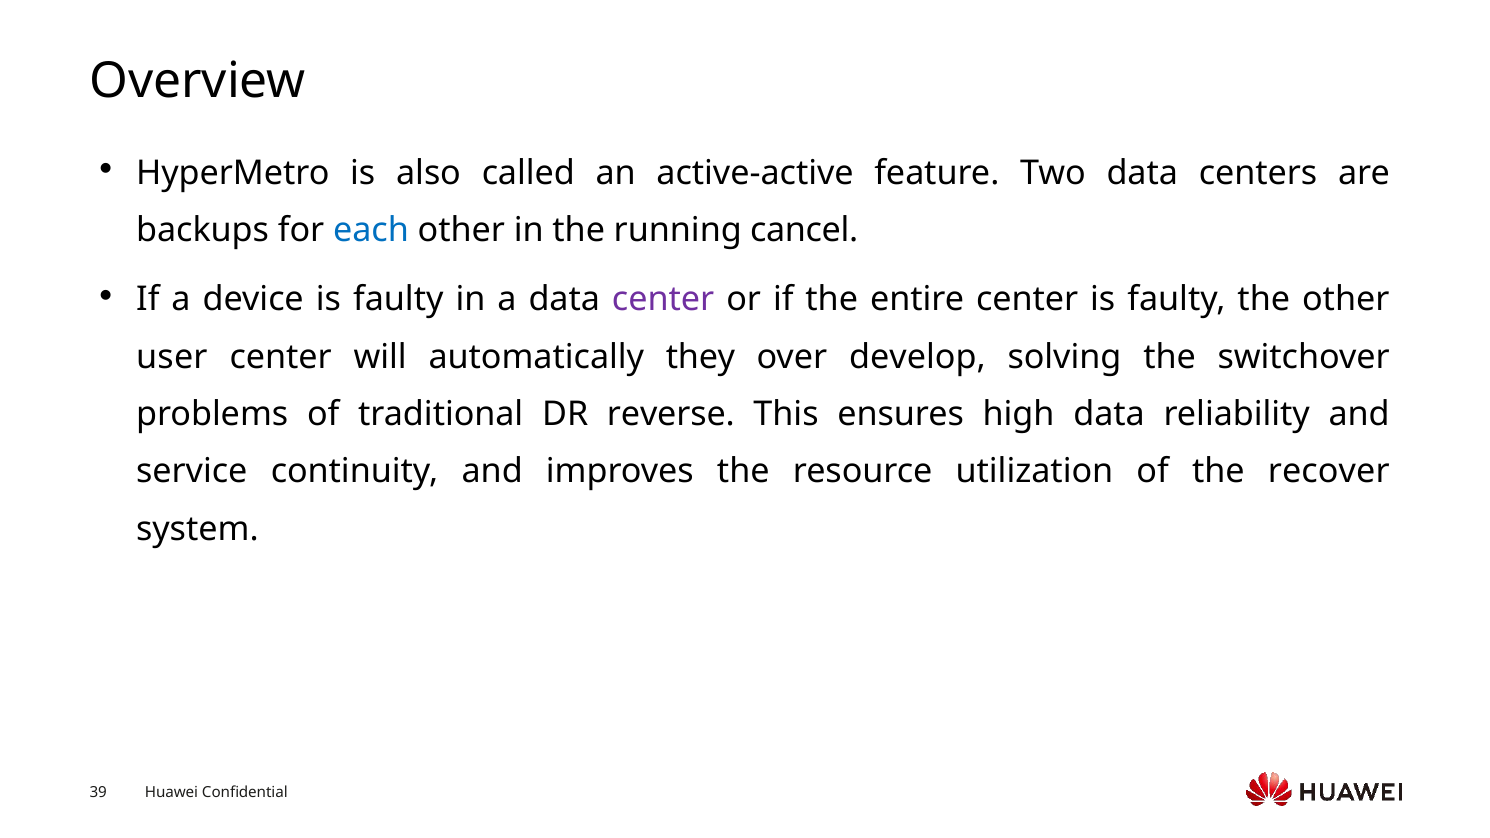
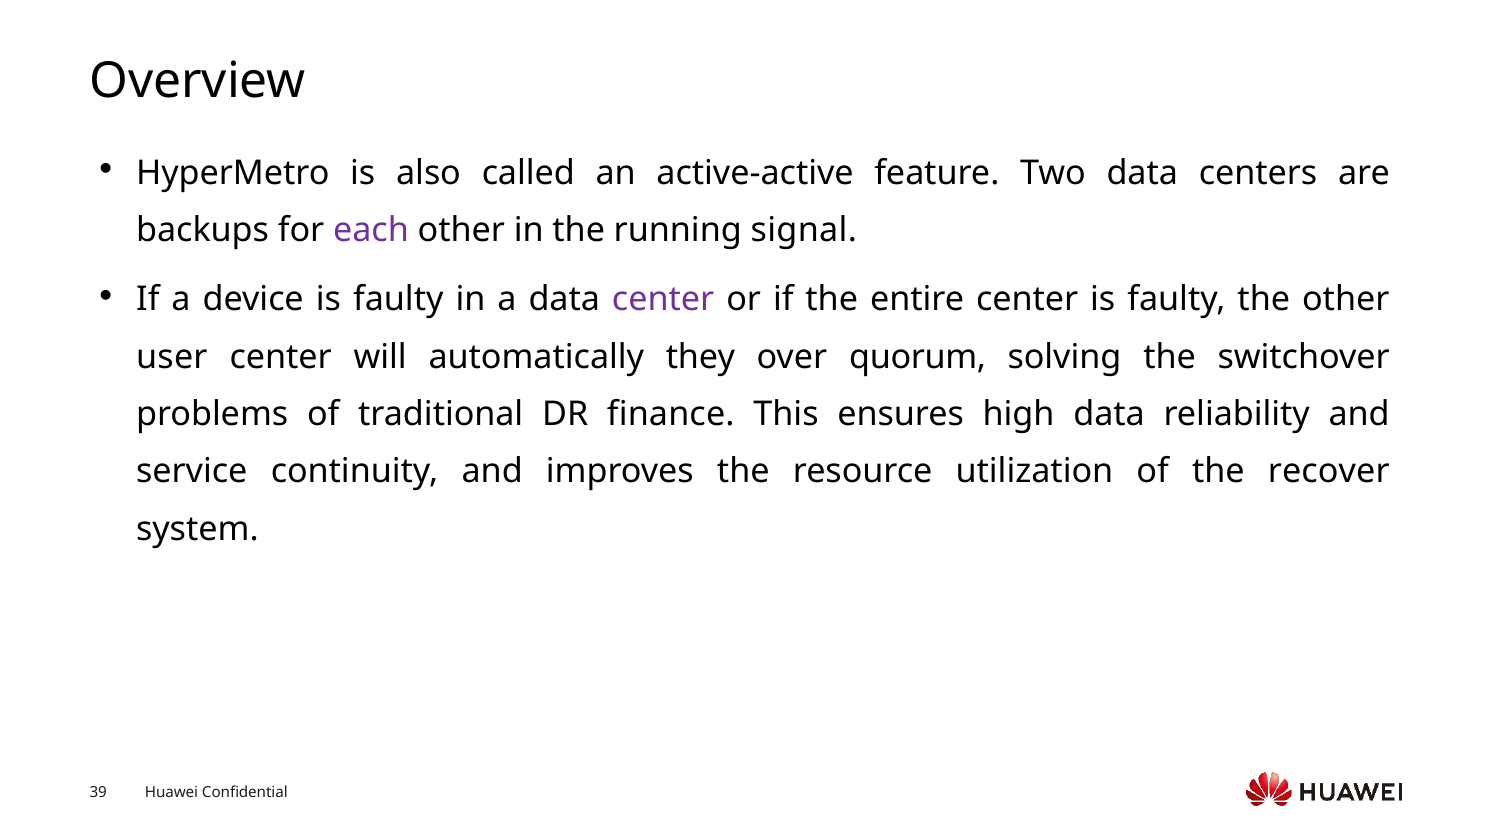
each colour: blue -> purple (371, 230)
cancel: cancel -> signal (804, 230)
develop: develop -> quorum (918, 357)
reverse: reverse -> finance (671, 414)
